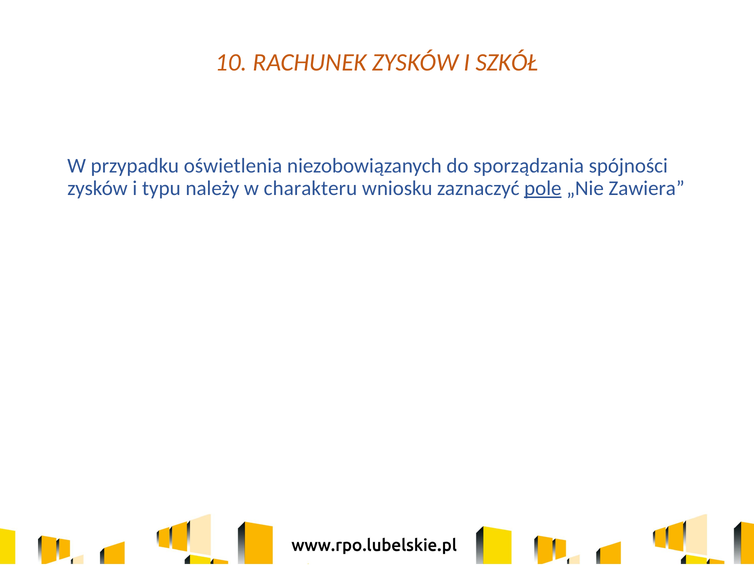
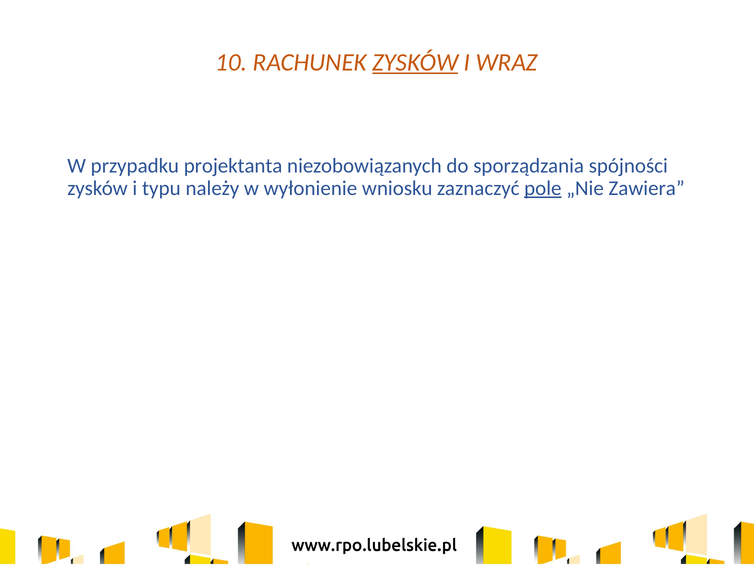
ZYSKÓW underline: none -> present (415, 62)
SZKÓŁ: SZKÓŁ -> WRAZ (507, 62)
oświetlenia: oświetlenia -> projektanta (233, 166)
charakteru: charakteru -> wyłonienie (310, 188)
